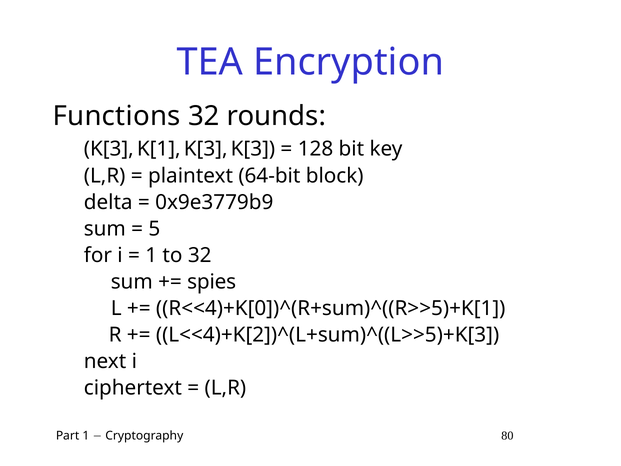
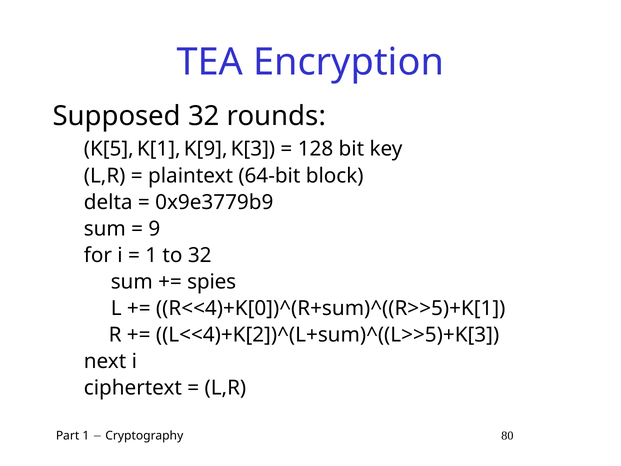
Functions: Functions -> Supposed (117, 116)
K[3: K[3 -> K[5 (109, 149)
K[1 K[3: K[3 -> K[9 (206, 149)
5: 5 -> 9 (154, 229)
